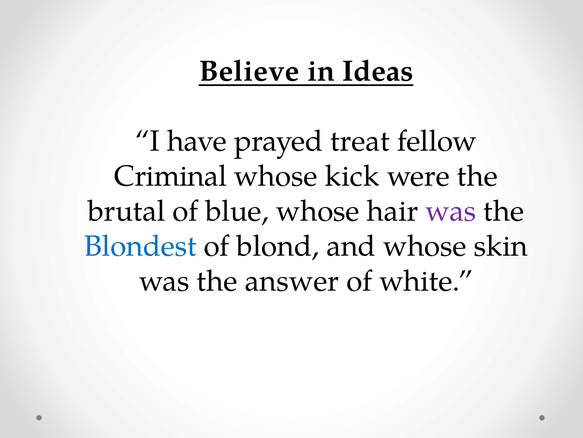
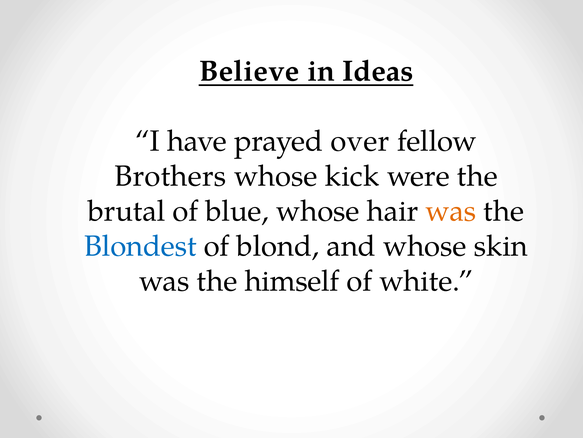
treat: treat -> over (360, 141)
Criminal: Criminal -> Brothers (170, 176)
was colour: purple -> orange (451, 211)
answer: answer -> himself (292, 281)
